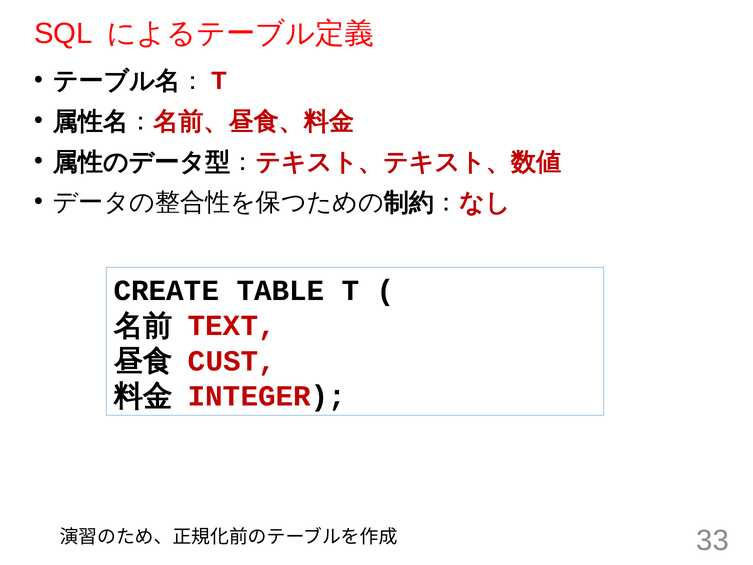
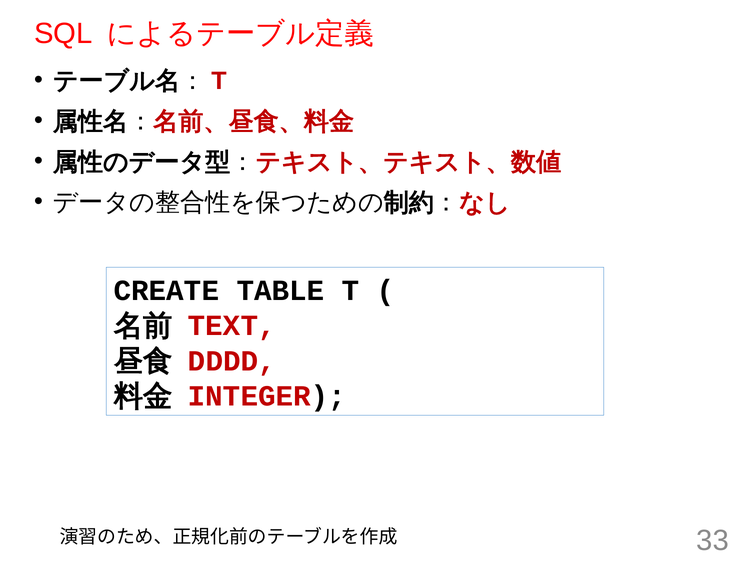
CUST: CUST -> DDDD (232, 361)
